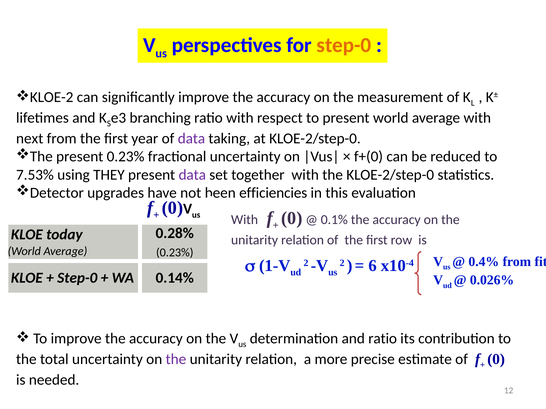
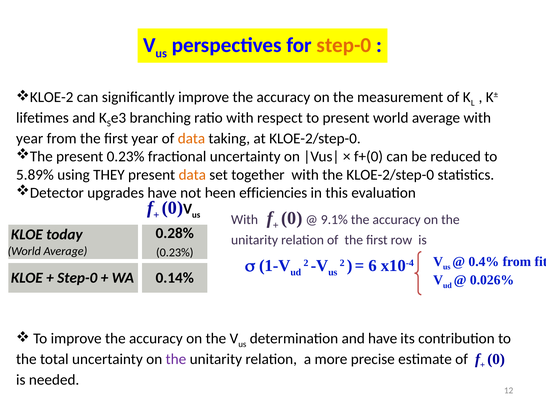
next: next -> year (30, 139)
data colour: purple -> orange (191, 139)
7.53%: 7.53% -> 5.89% (35, 175)
data colour: purple -> orange (192, 175)
0.1%: 0.1% -> 9.1% (334, 220)
and ratio: ratio -> have (383, 339)
